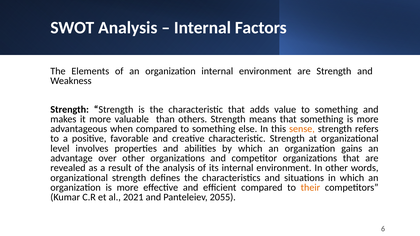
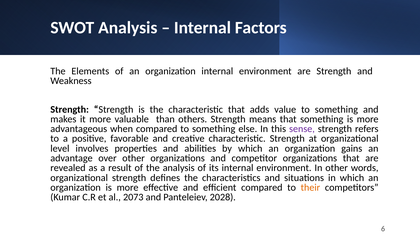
sense colour: orange -> purple (302, 129)
2021: 2021 -> 2073 (133, 197)
2055: 2055 -> 2028 (223, 197)
